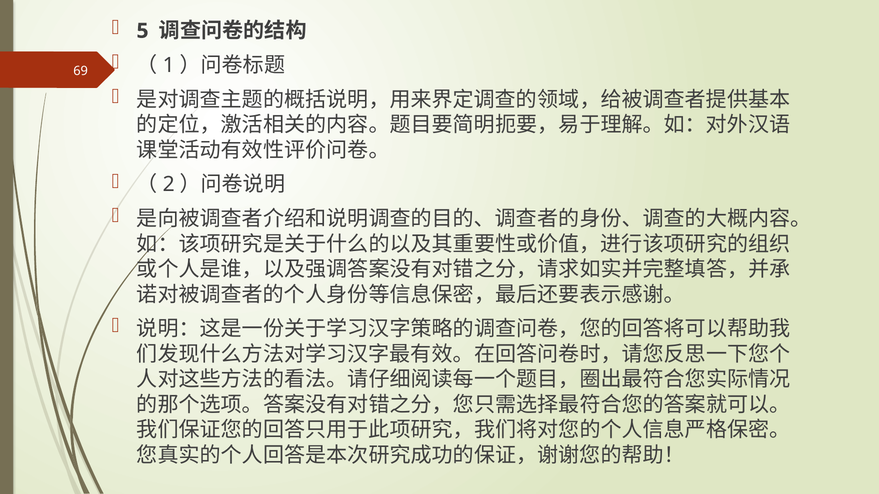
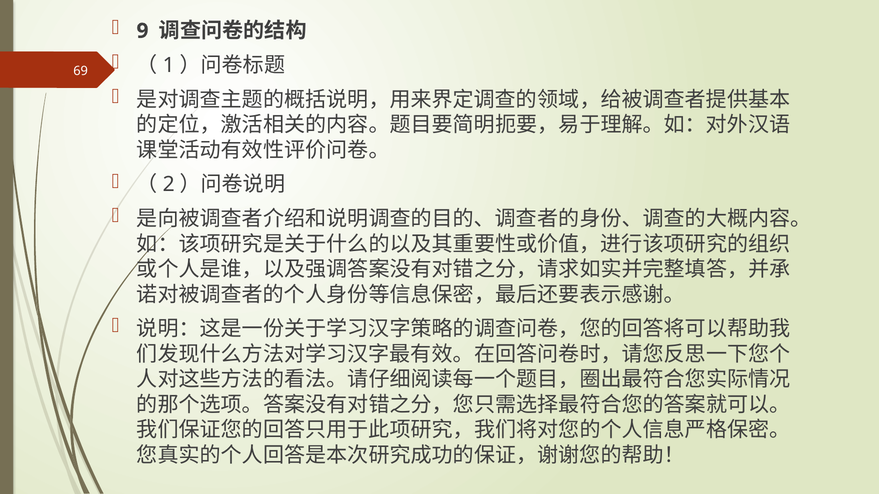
5: 5 -> 9 (143, 31)
